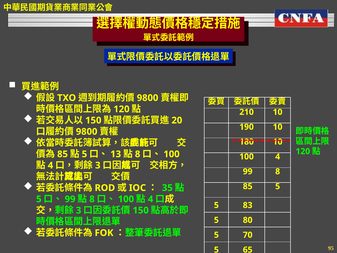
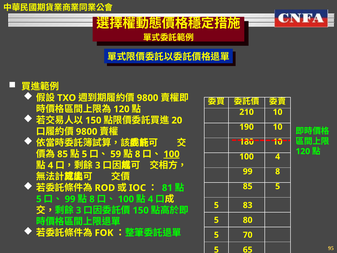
13: 13 -> 59 (116, 154)
100 underline: none -> present (172, 154)
35: 35 -> 81 (167, 188)
